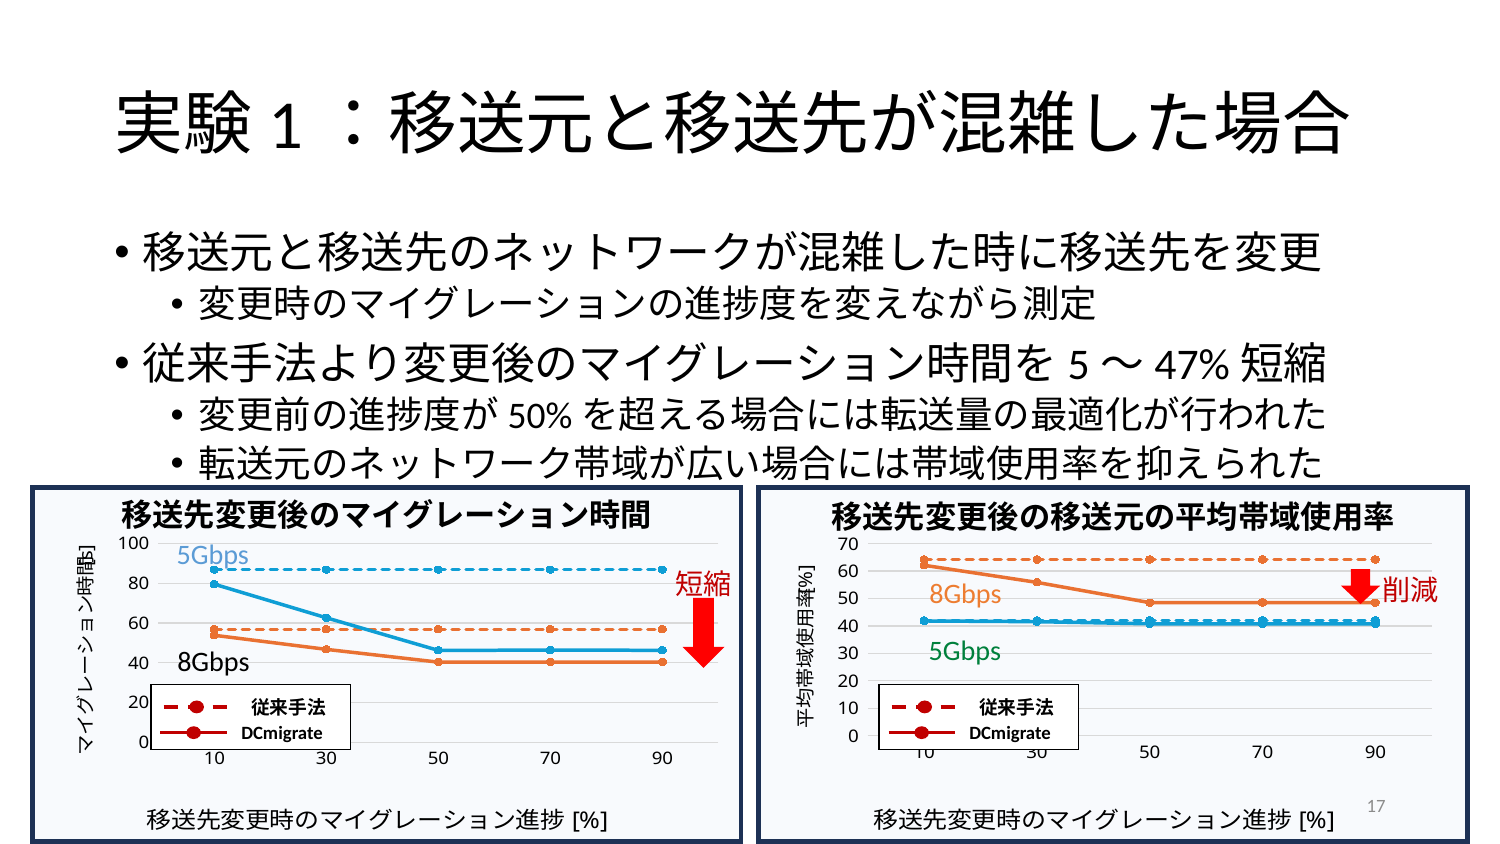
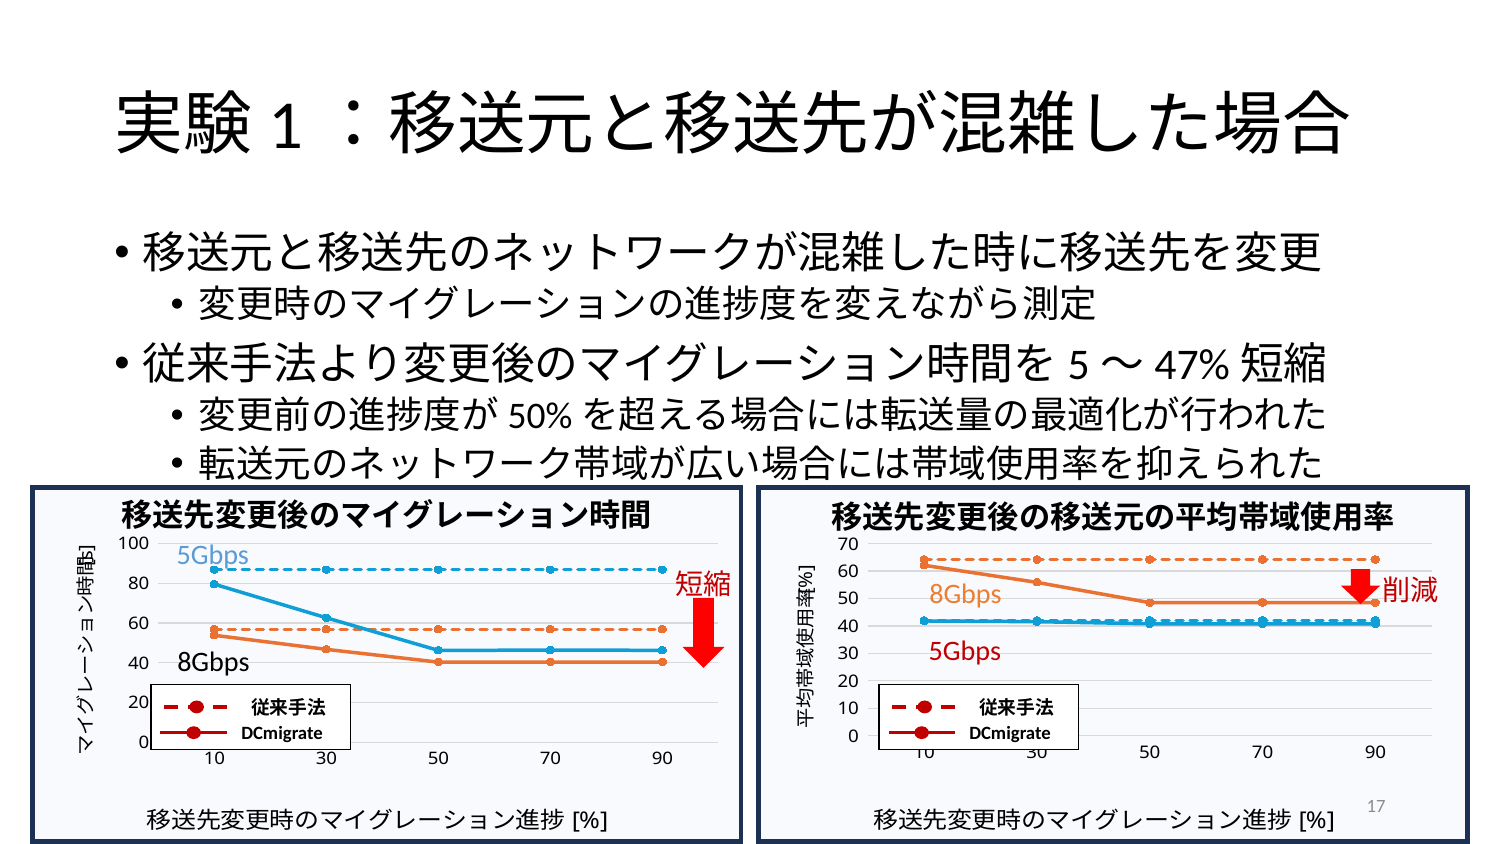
5Gbps colour: green -> red (965, 651)
